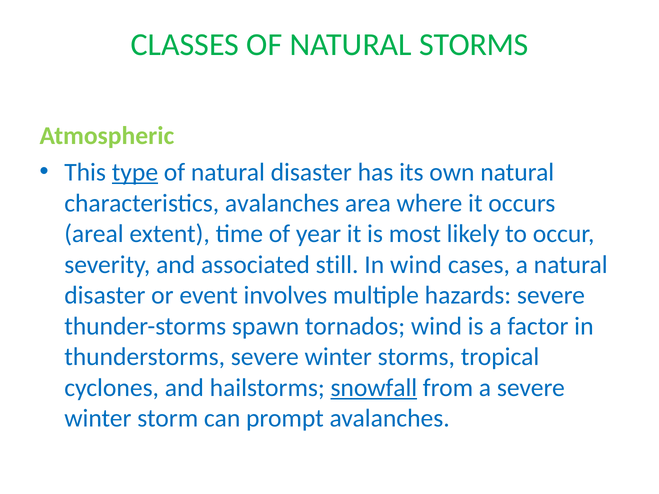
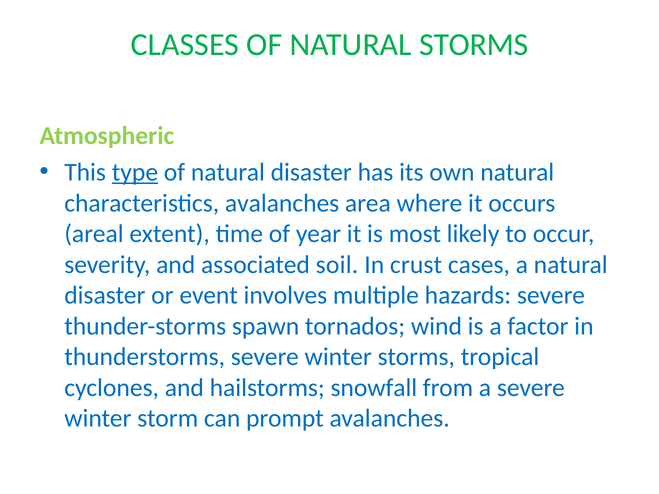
still: still -> soil (337, 265)
In wind: wind -> crust (416, 265)
snowfall underline: present -> none (374, 388)
